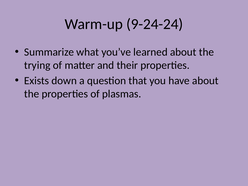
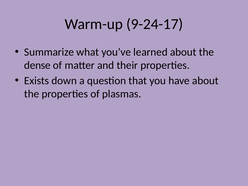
9-24-24: 9-24-24 -> 9-24-17 (155, 24)
trying: trying -> dense (37, 65)
